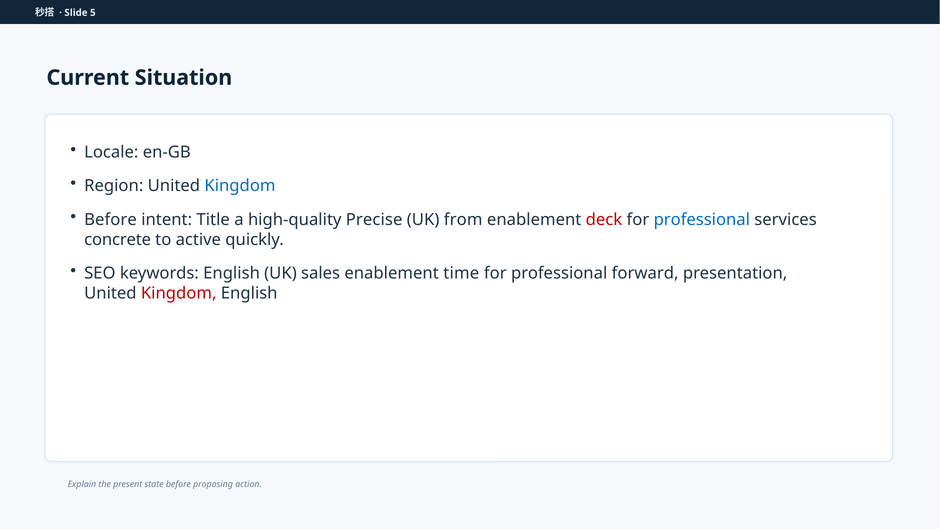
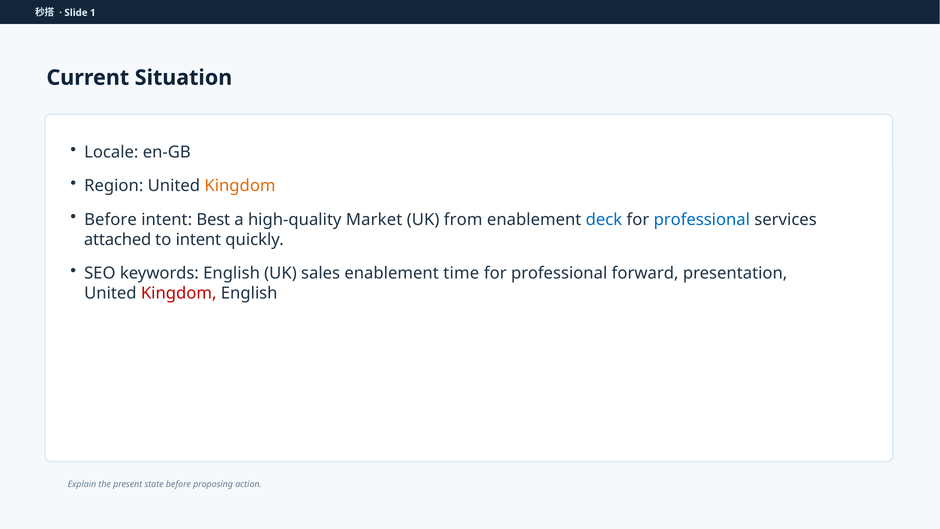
5: 5 -> 1 (93, 13)
Kingdom colour: blue -> orange (240, 186)
Title: Title -> Best (213, 220)
Precise: Precise -> Market (374, 220)
deck colour: red -> blue (604, 220)
concrete: concrete -> attached (118, 240)
to active: active -> intent (198, 240)
